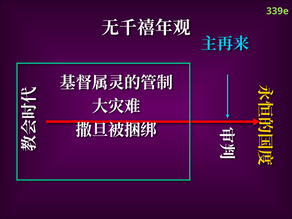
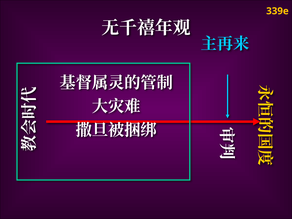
339e colour: light green -> yellow (277, 11)
